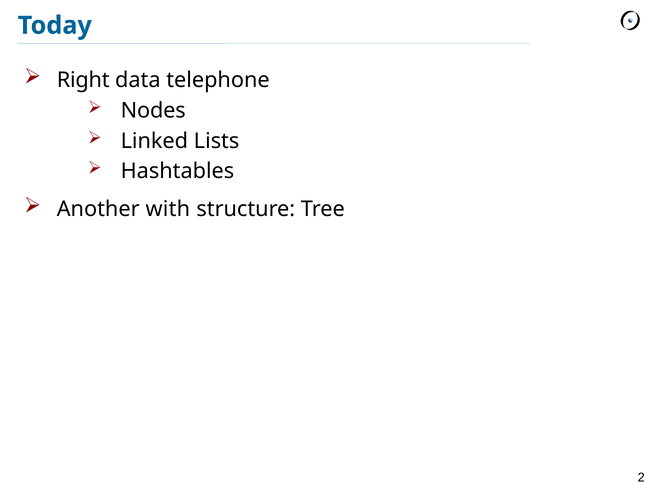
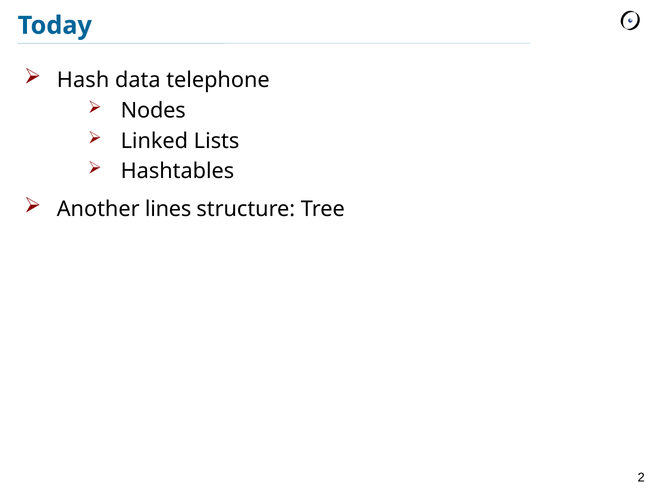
Right: Right -> Hash (83, 80)
with: with -> lines (168, 209)
